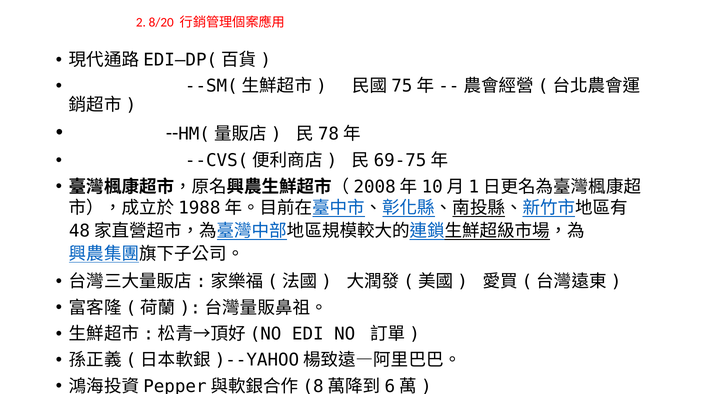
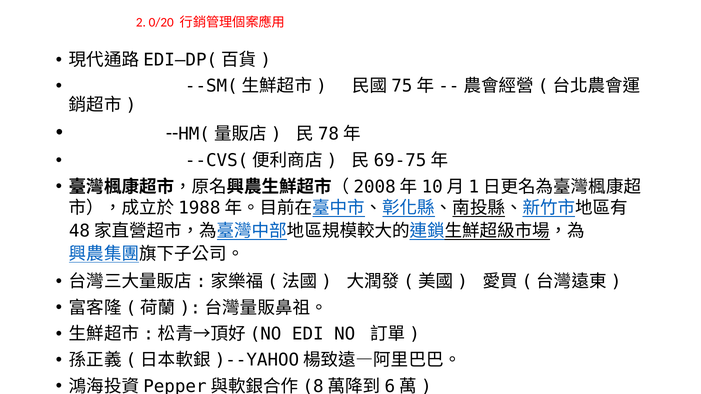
8/20: 8/20 -> 0/20 (161, 22)
